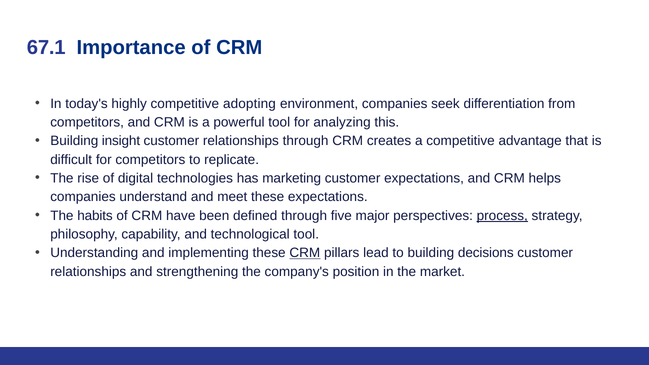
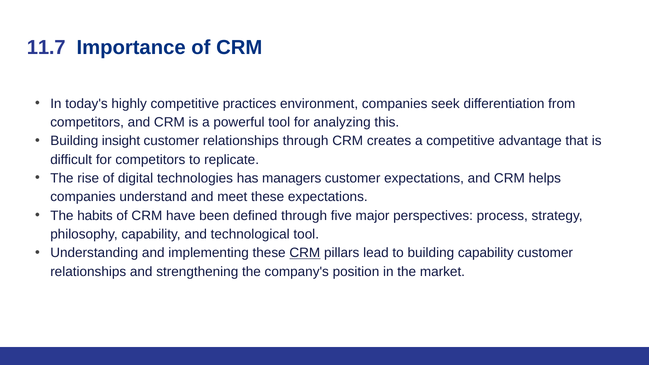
67.1: 67.1 -> 11.7 (46, 48)
adopting: adopting -> practices (250, 104)
marketing: marketing -> managers (292, 178)
process underline: present -> none (502, 216)
building decisions: decisions -> capability (486, 253)
